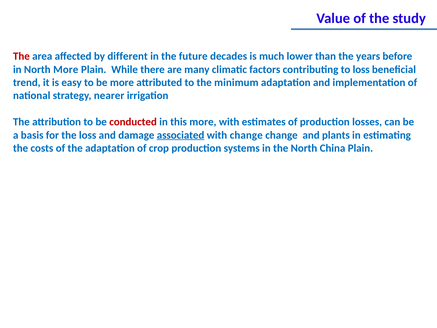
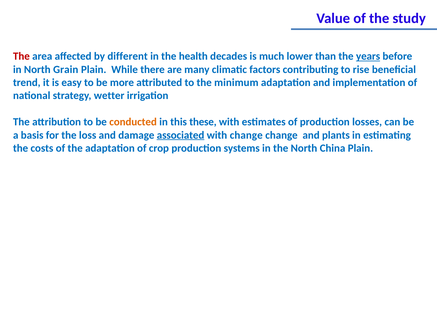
future: future -> health (193, 56)
years underline: none -> present (368, 56)
North More: More -> Grain (66, 69)
to loss: loss -> rise (361, 69)
nearer: nearer -> wetter (109, 96)
conducted colour: red -> orange (133, 122)
this more: more -> these (203, 122)
